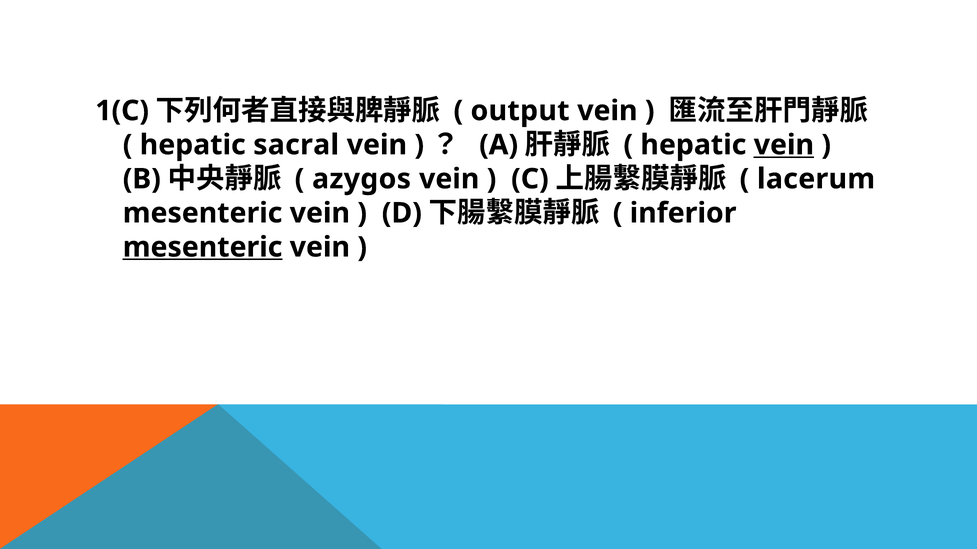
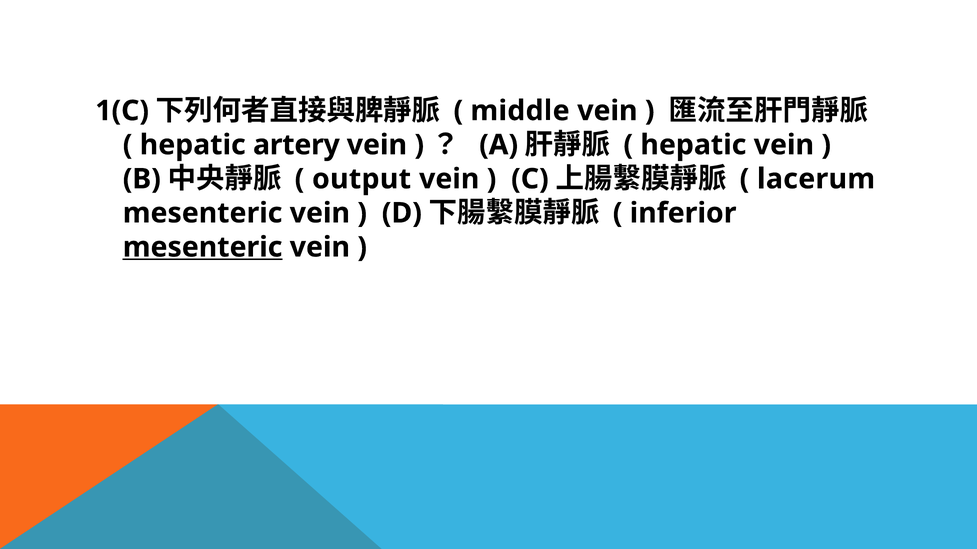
output: output -> middle (520, 111)
sacral: sacral -> artery (296, 145)
vein underline: present -> none (784, 145)
azygos: azygos -> output (362, 179)
